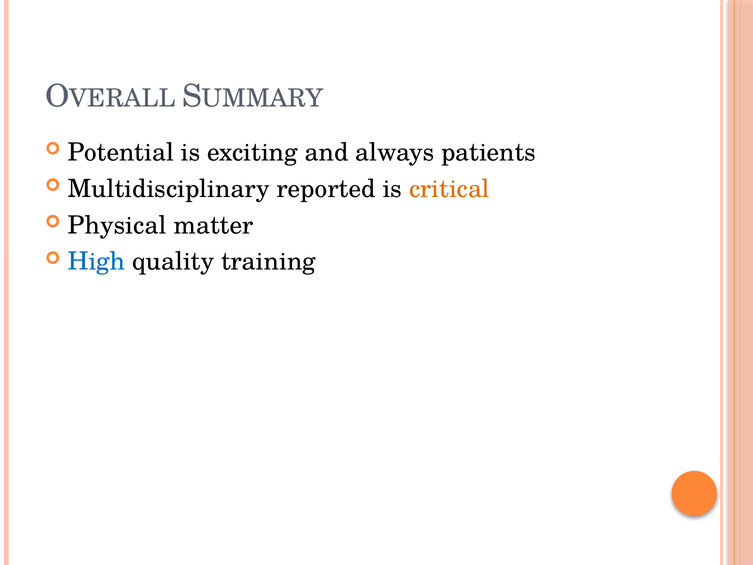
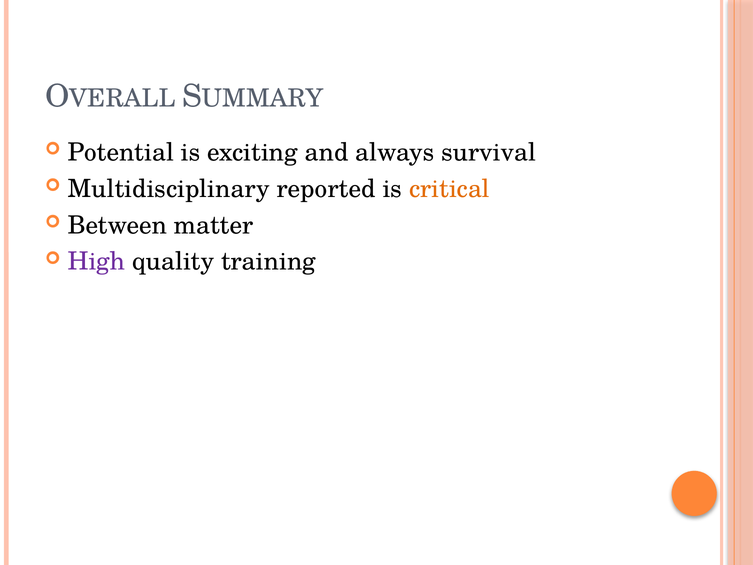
patients: patients -> survival (489, 152)
Physical: Physical -> Between (117, 225)
High colour: blue -> purple (96, 262)
